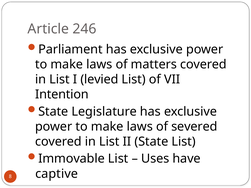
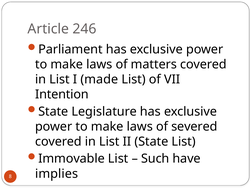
levied: levied -> made (99, 80)
Uses: Uses -> Such (155, 159)
captive: captive -> implies (57, 174)
